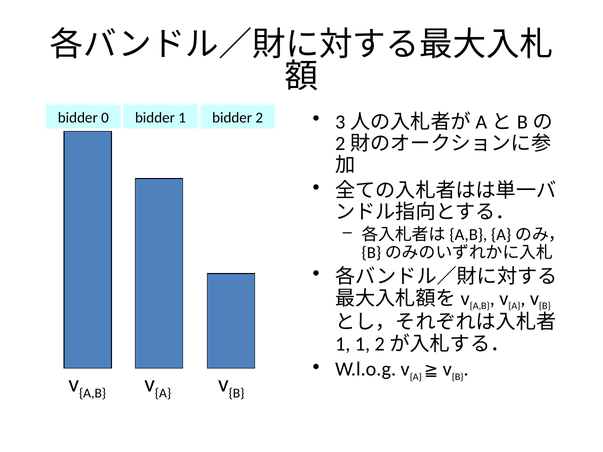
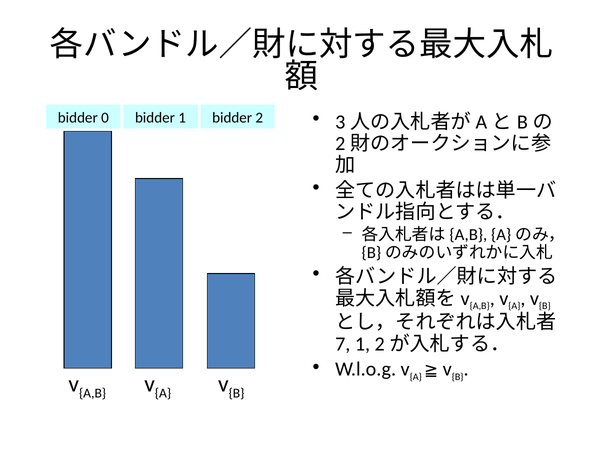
1: 1 -> 7 (343, 344)
